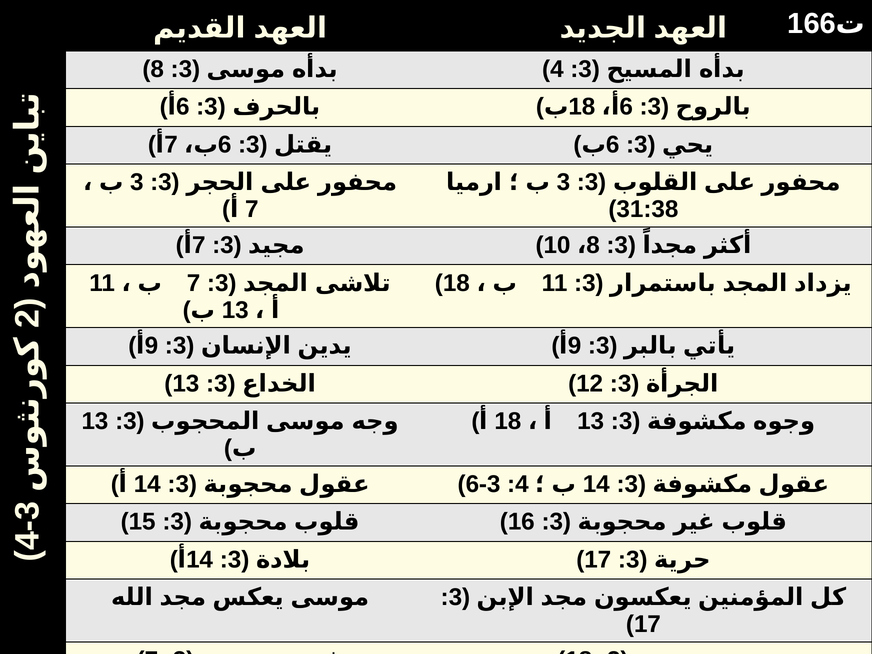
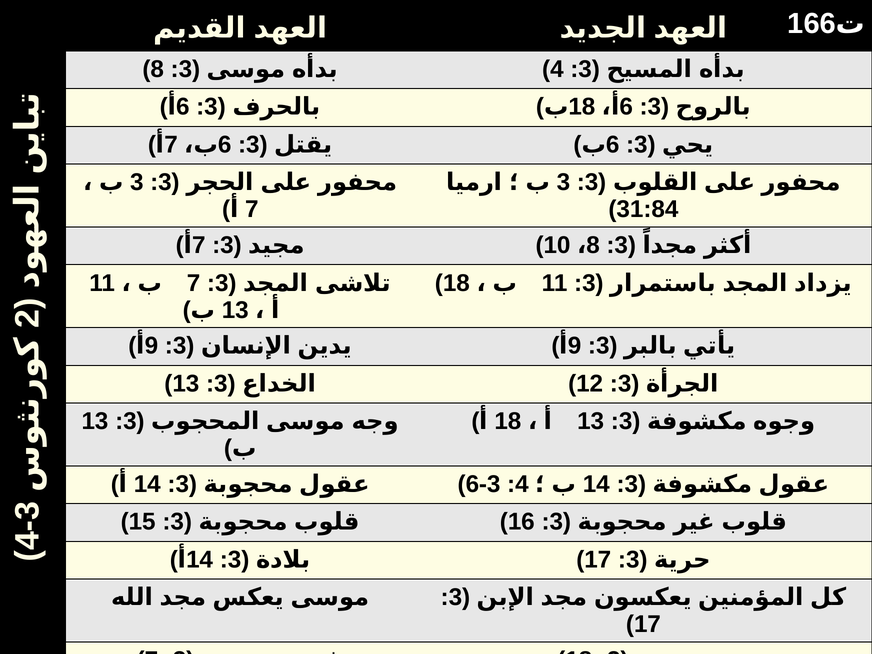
31:38: 31:38 -> 31:84 (647, 209)
